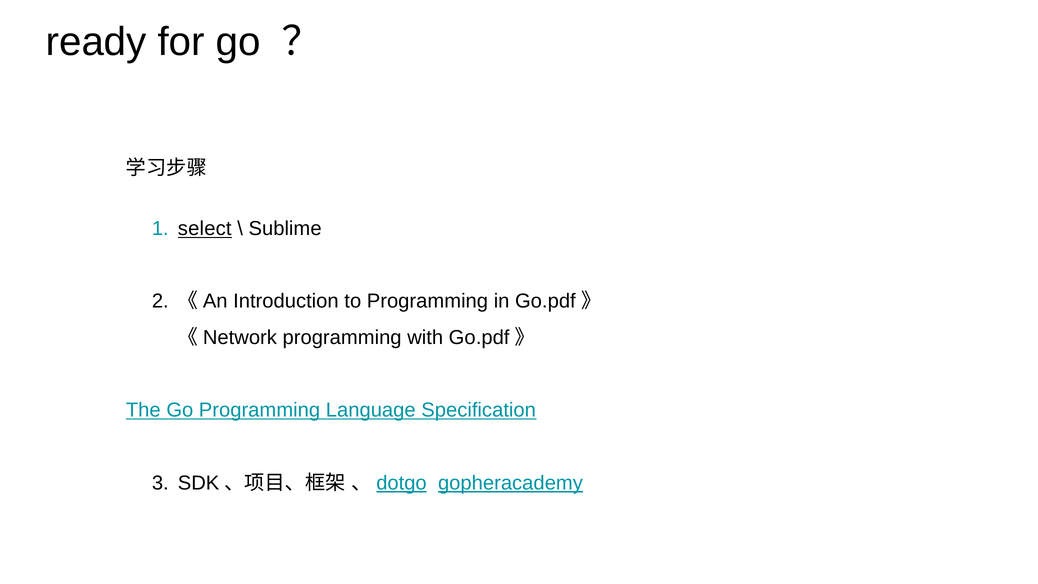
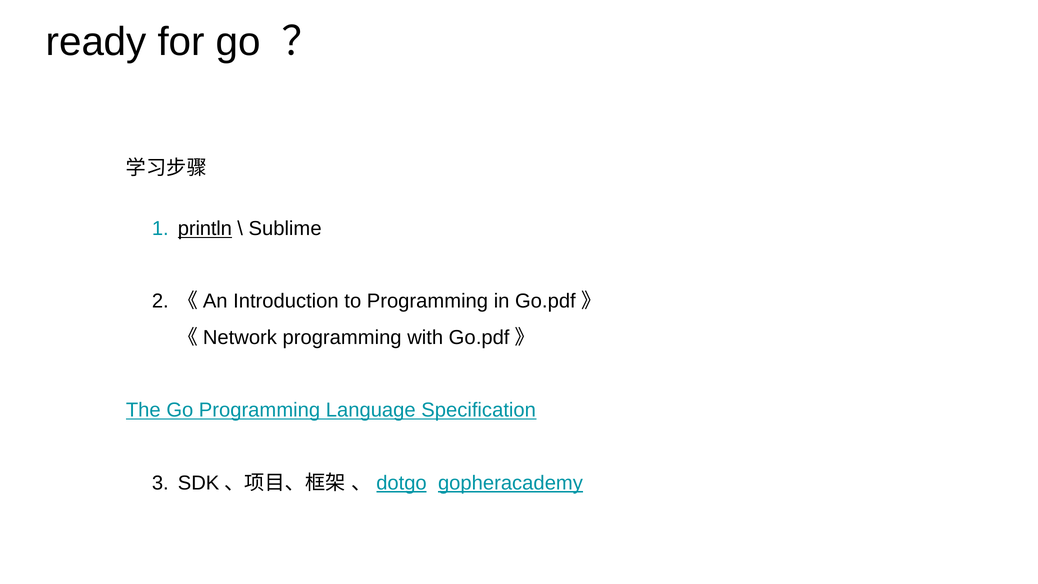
select: select -> println (205, 228)
